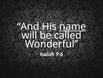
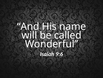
name underline: present -> none (73, 26)
